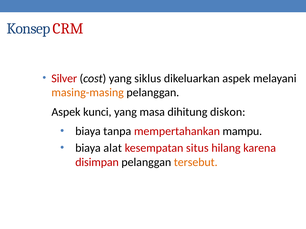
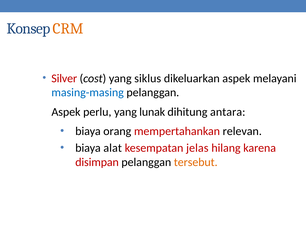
CRM colour: red -> orange (68, 29)
masing-masing colour: orange -> blue (88, 93)
kunci: kunci -> perlu (97, 112)
masa: masa -> lunak (152, 112)
diskon: diskon -> antara (228, 112)
tanpa: tanpa -> orang (117, 131)
mampu: mampu -> relevan (242, 131)
situs: situs -> jelas (197, 148)
